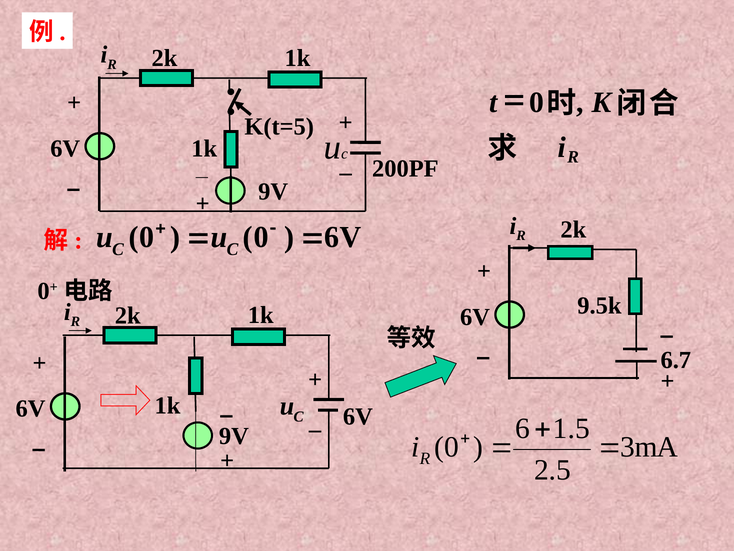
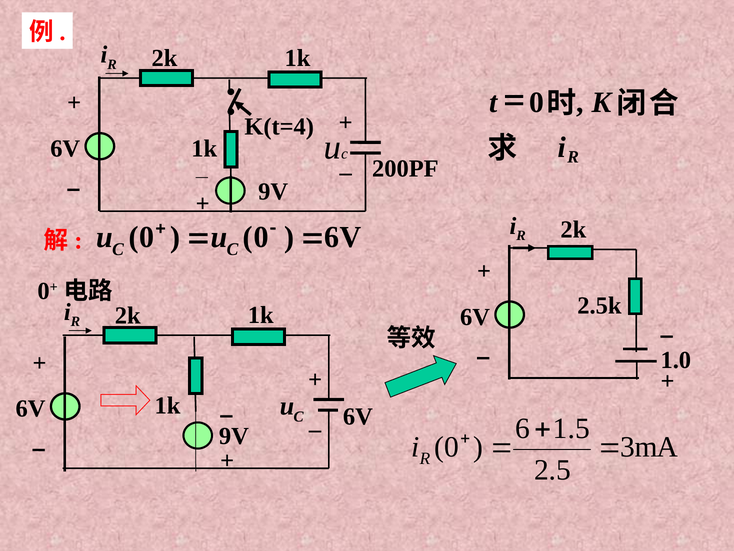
K(t=5: K(t=5 -> K(t=4 (279, 126)
9.5k: 9.5k -> 2.5k (599, 306)
6.7: 6.7 -> 1.0 (676, 360)
